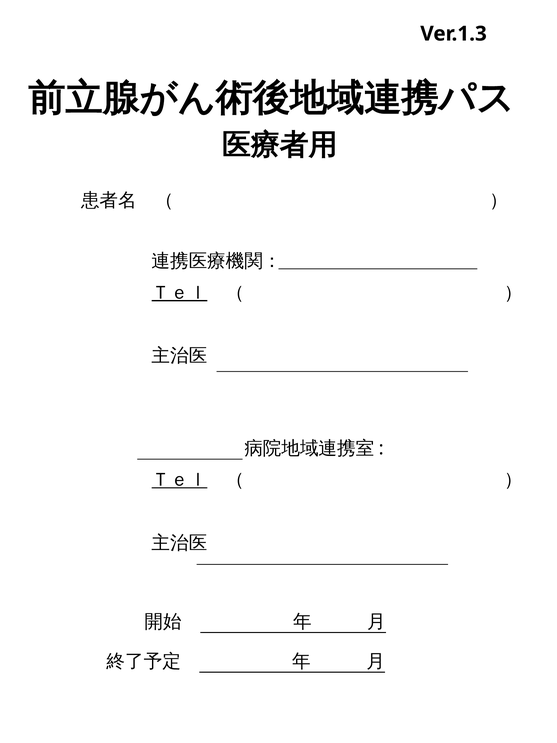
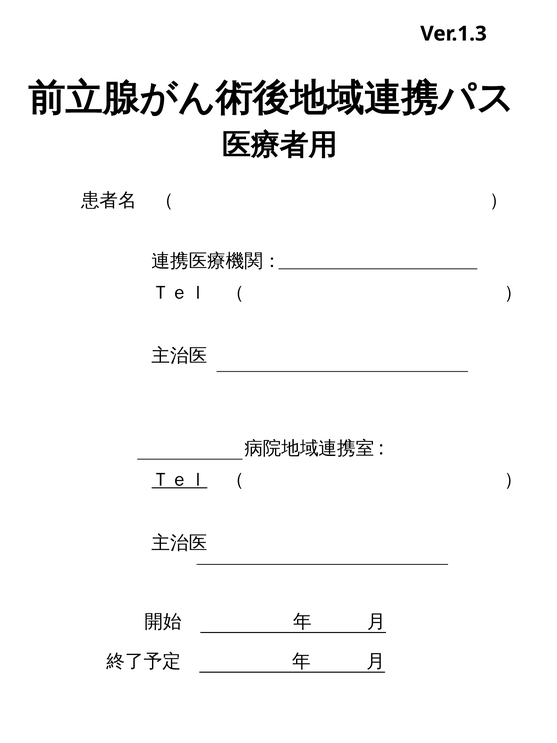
Ｔｅｌ underline: present -> none (179, 293)
